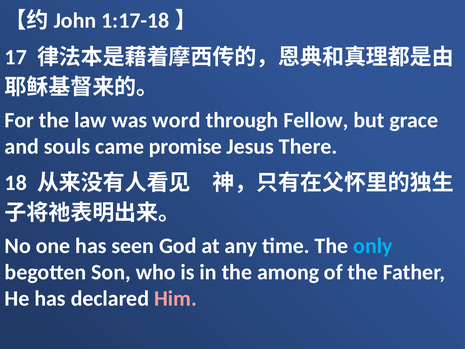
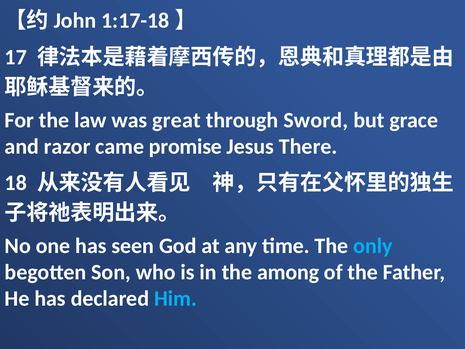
word: word -> great (176, 120)
Fellow: Fellow -> Sword (316, 120)
souls: souls -> razor (67, 146)
Him colour: pink -> light blue (176, 298)
